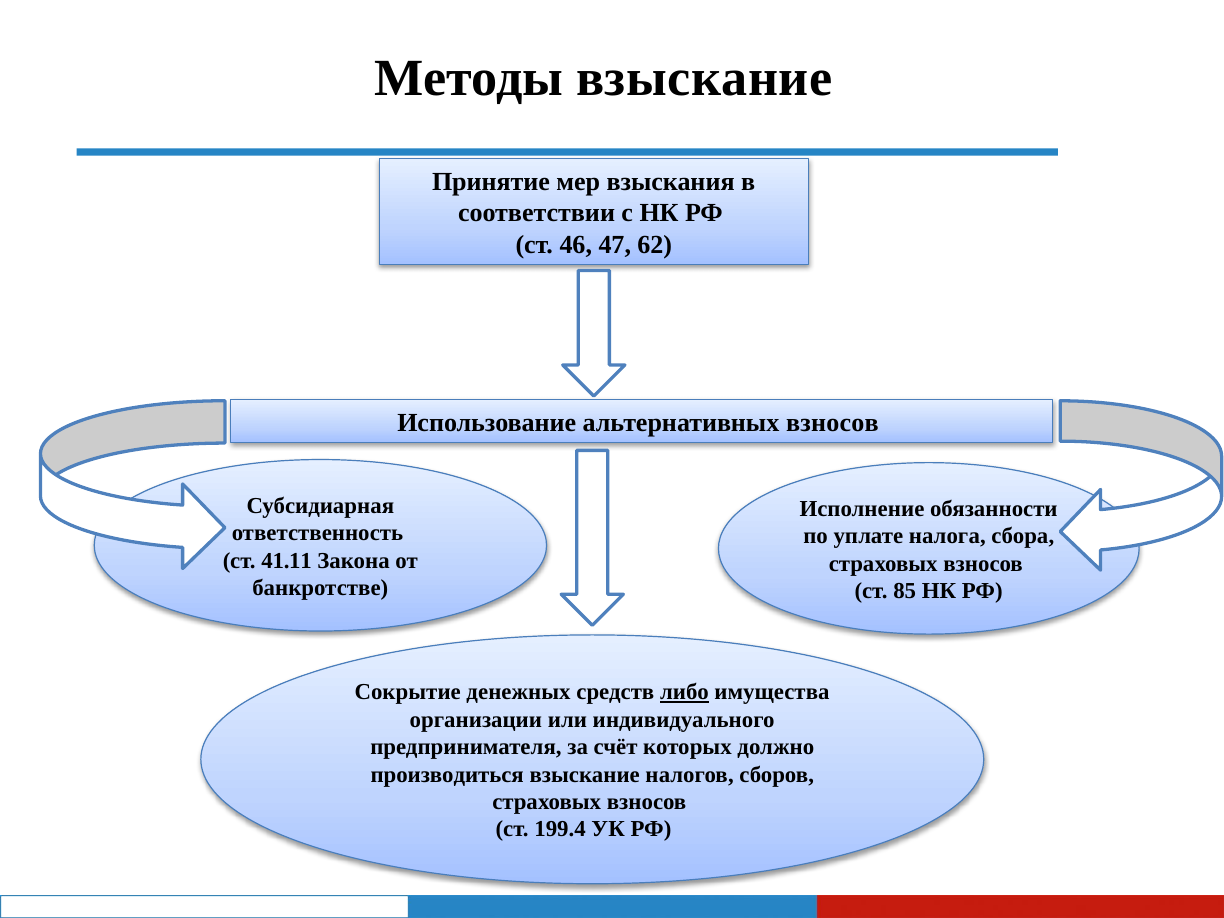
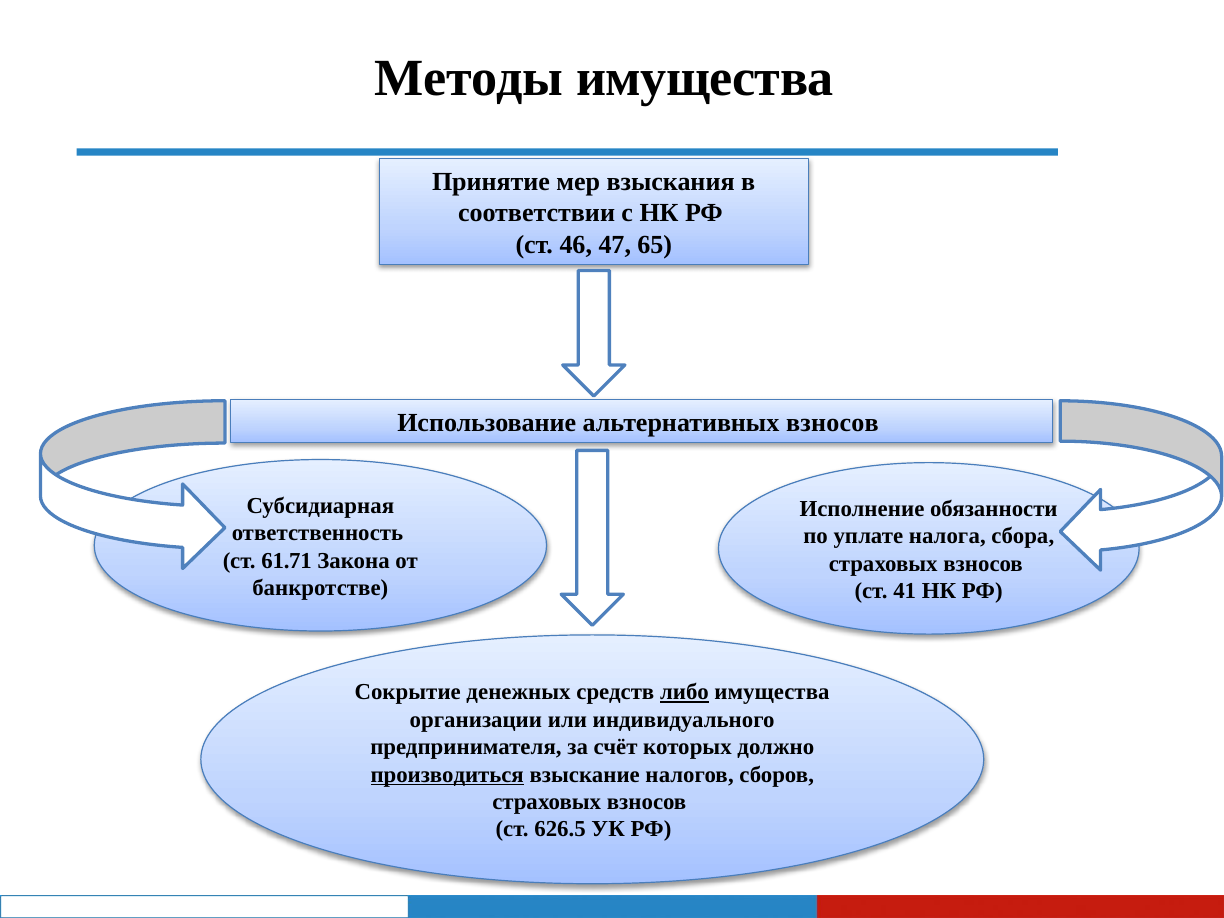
Методы взыскание: взыскание -> имущества (705, 78)
62: 62 -> 65 (655, 245)
41.11: 41.11 -> 61.71 (287, 561)
85: 85 -> 41 (905, 591)
производиться underline: none -> present (447, 775)
199.4: 199.4 -> 626.5 (560, 829)
